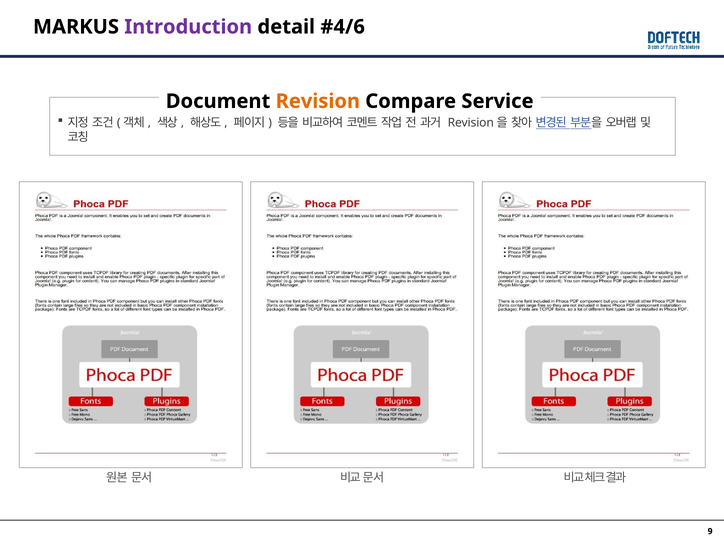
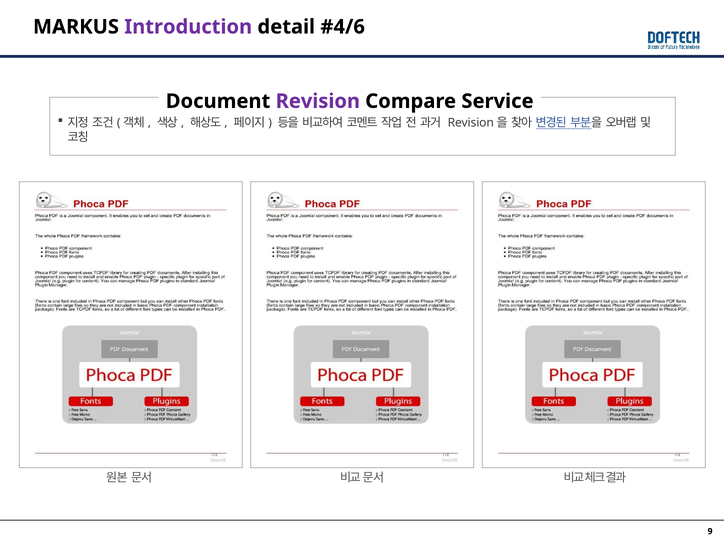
Revision colour: orange -> purple (318, 101)
